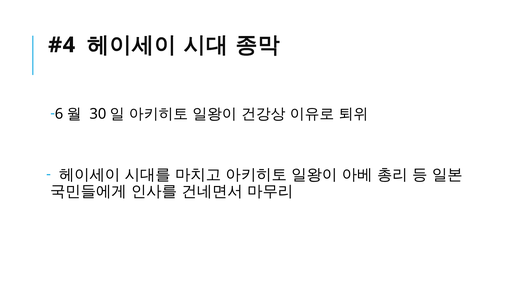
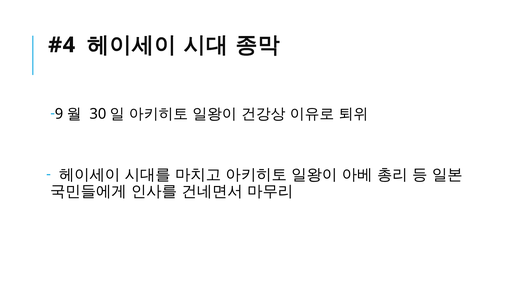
6: 6 -> 9 (59, 114)
